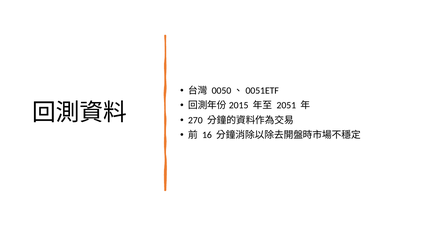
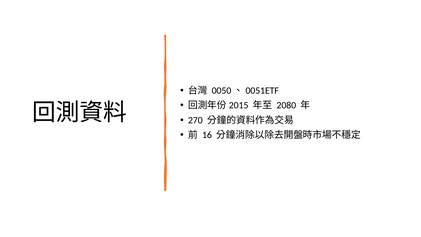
2051: 2051 -> 2080 (286, 105)
